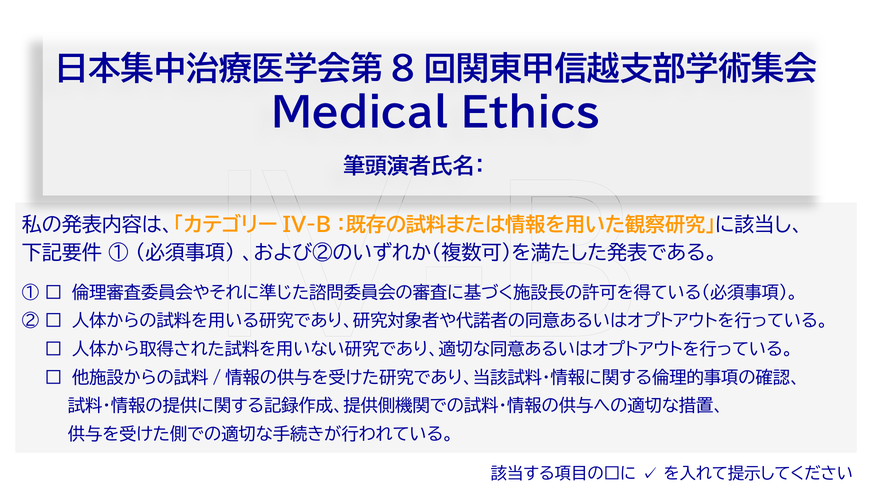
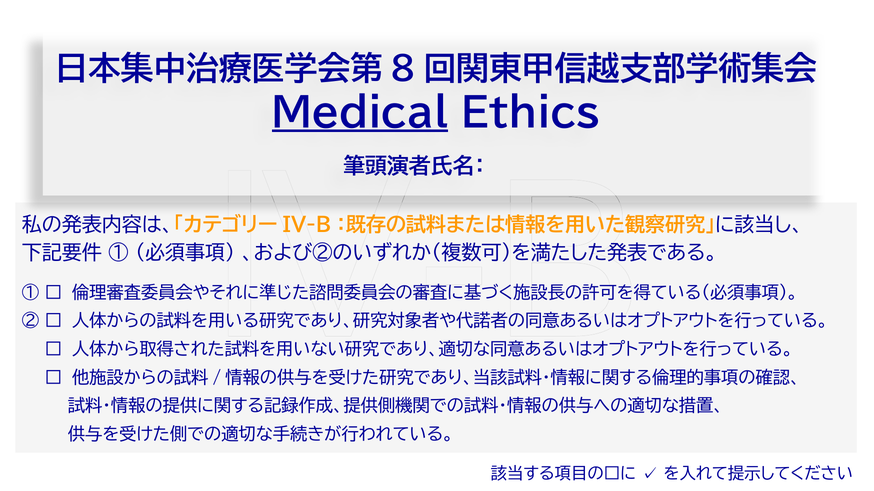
Medical underline: none -> present (360, 114)
